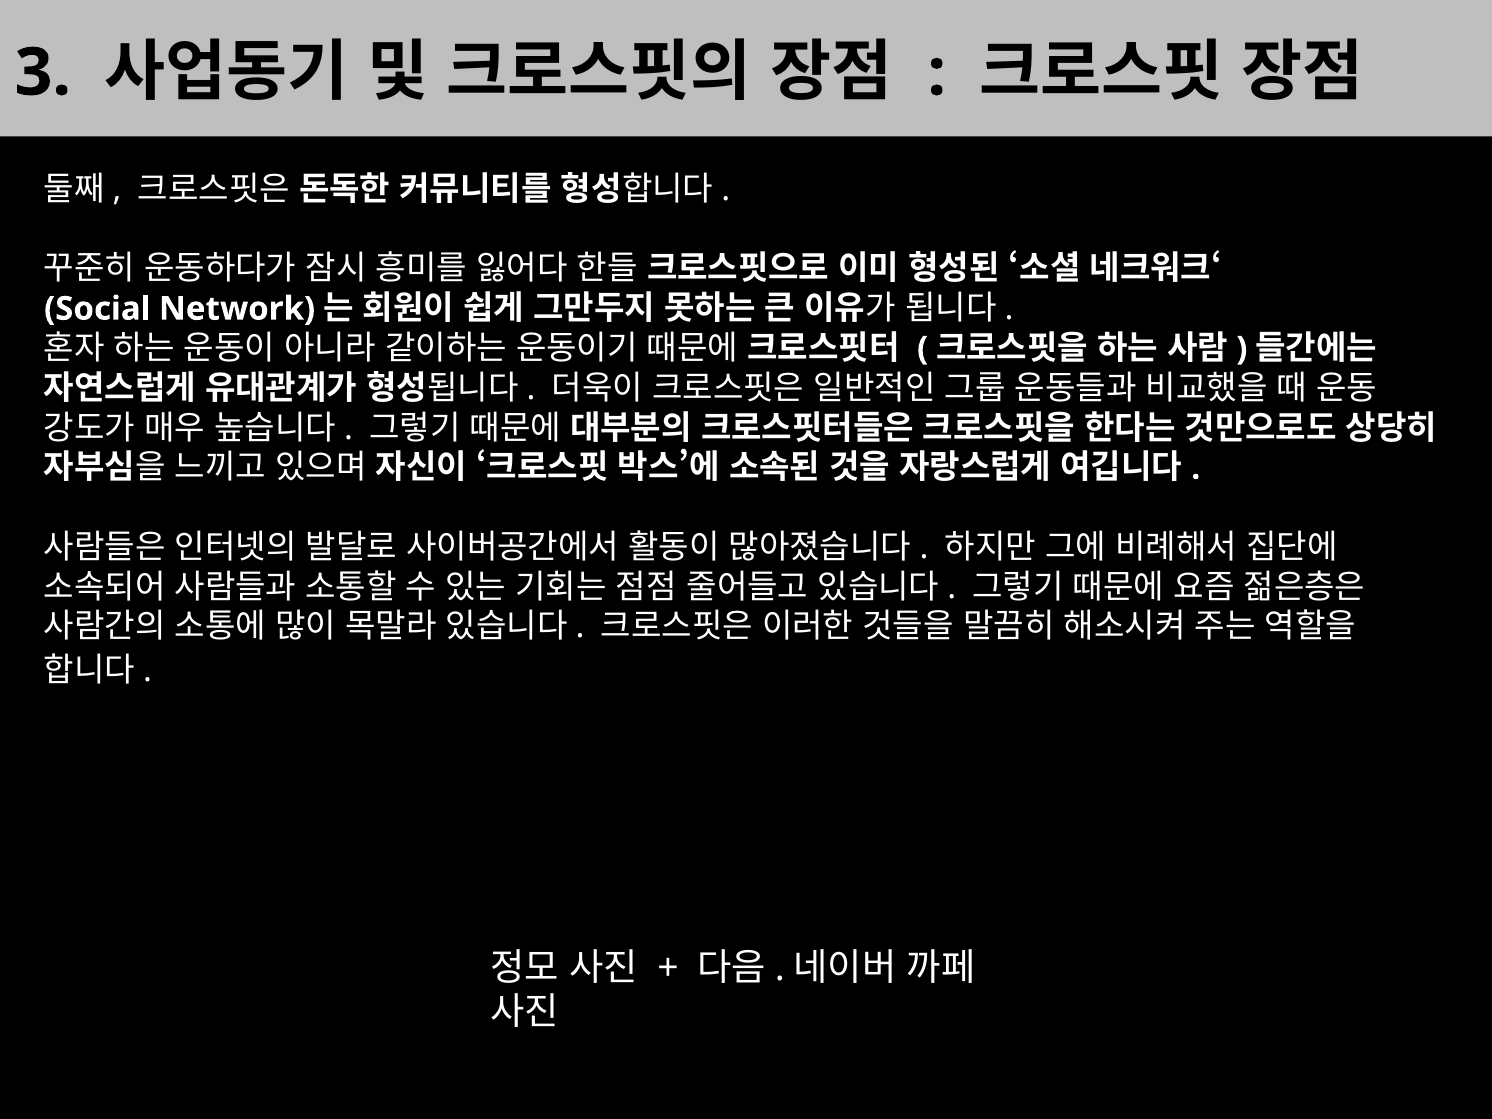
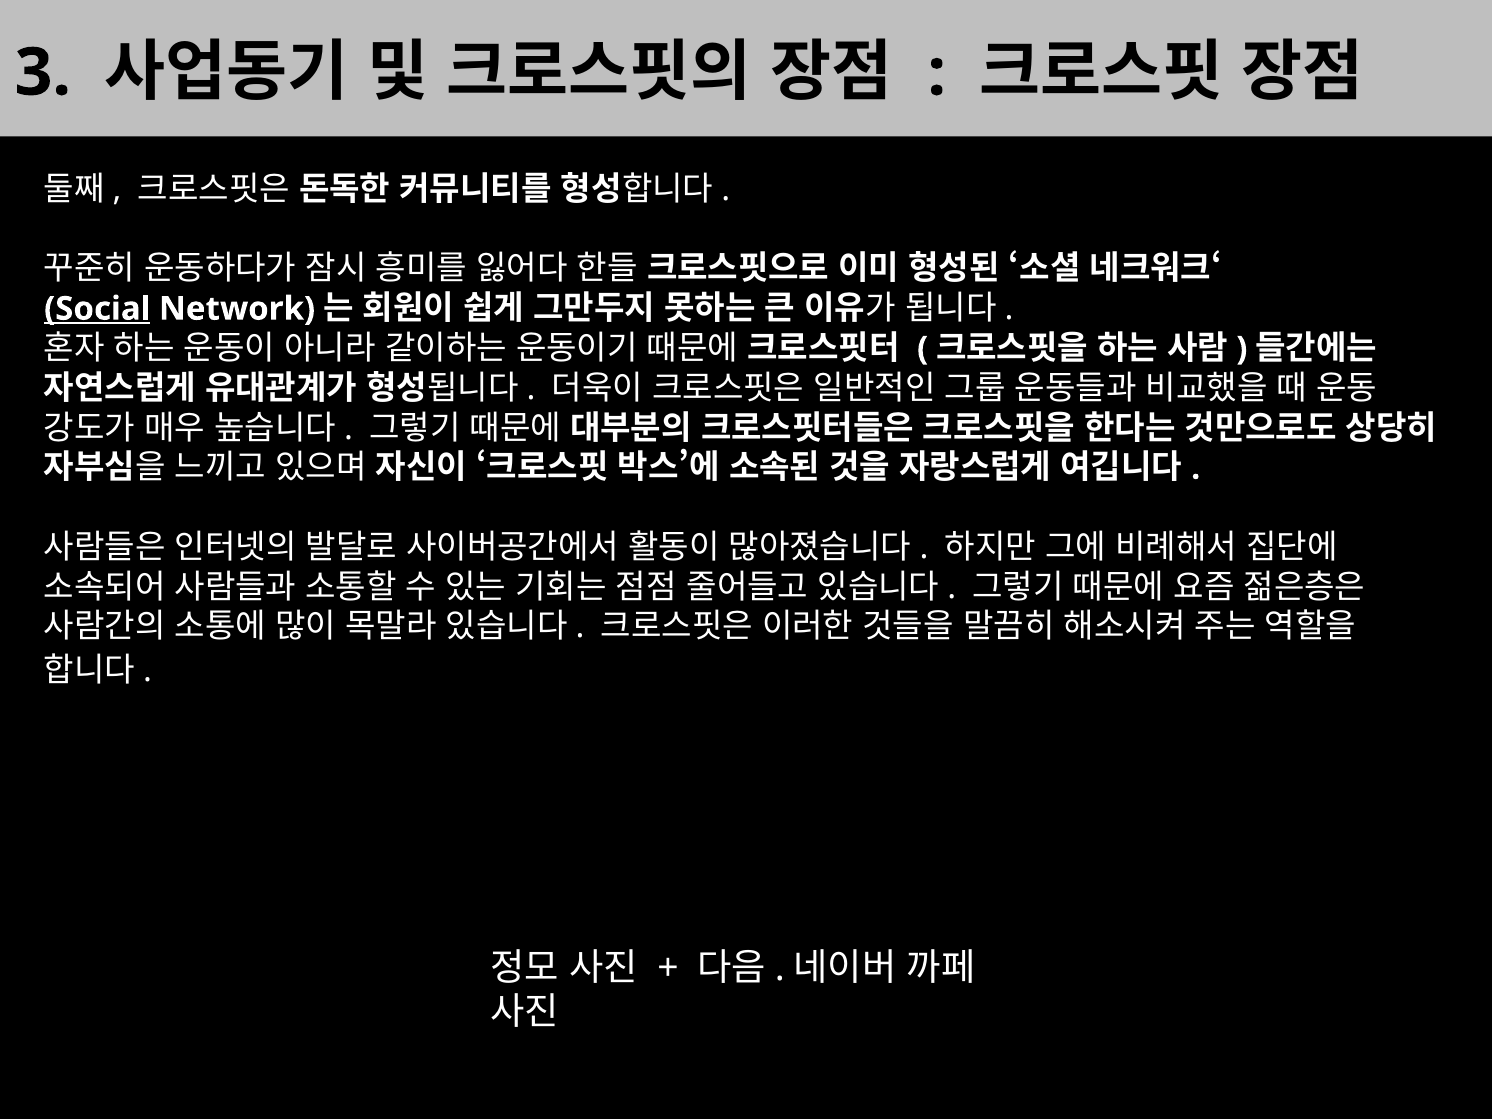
Social underline: none -> present (97, 309)
